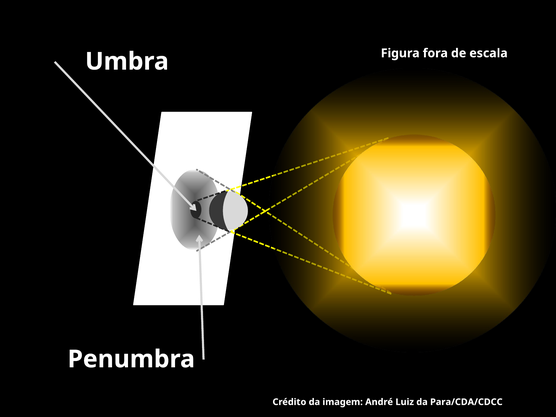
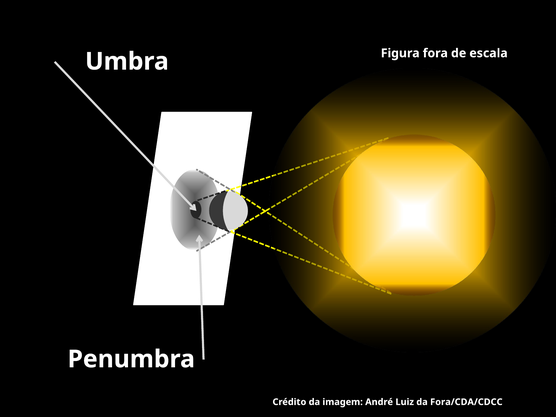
Para/CDA/CDCC: Para/CDA/CDCC -> Fora/CDA/CDCC (466, 402)
